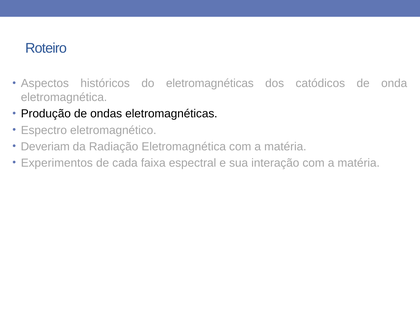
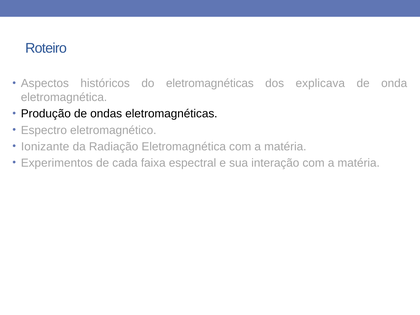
catódicos: catódicos -> explicava (320, 83)
Deveriam: Deveriam -> Ionizante (45, 147)
